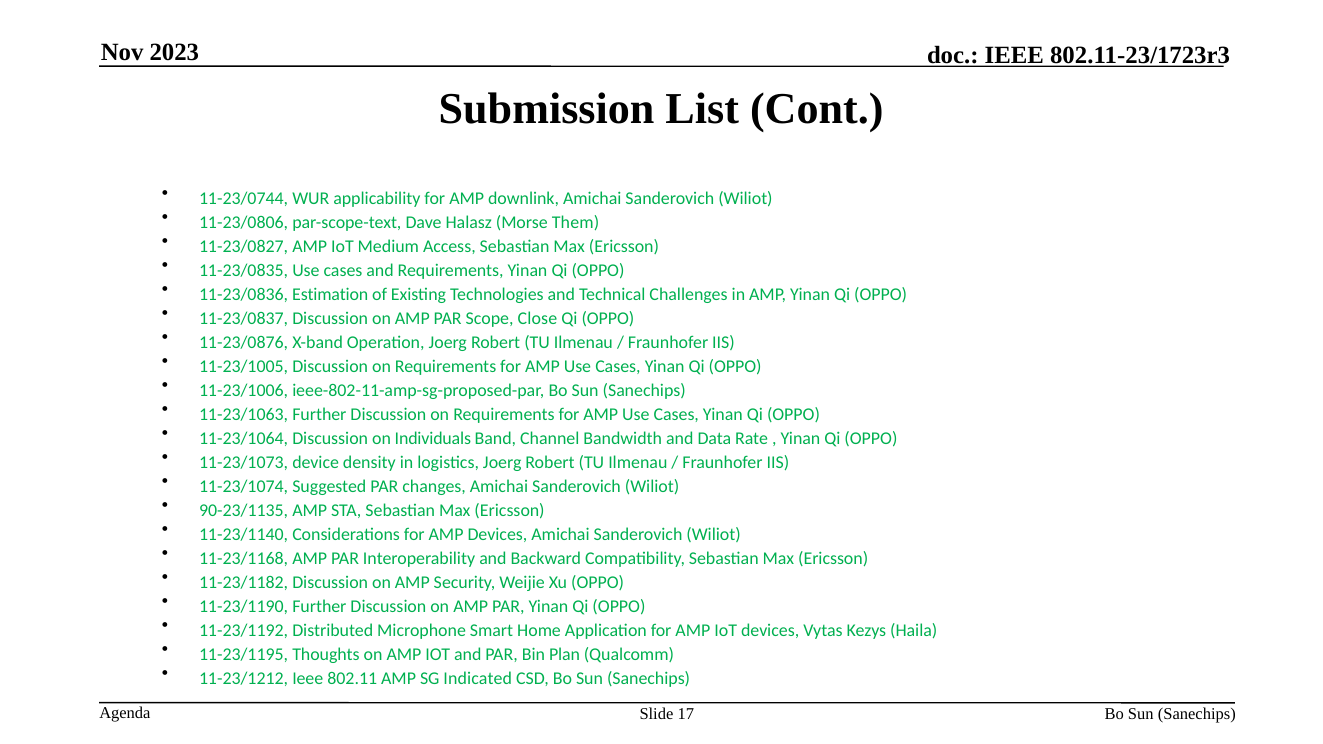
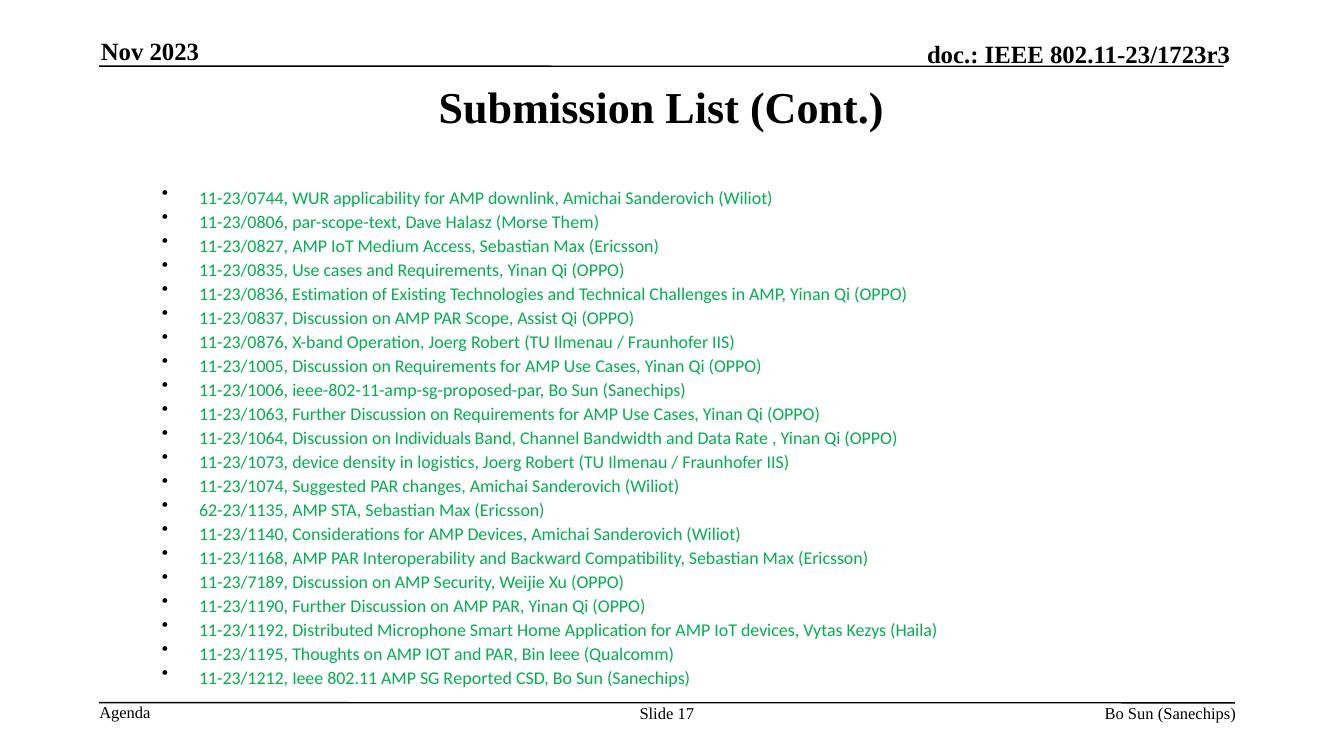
Close: Close -> Assist (538, 319)
90-23/1135: 90-23/1135 -> 62-23/1135 (244, 511)
11-23/1182: 11-23/1182 -> 11-23/7189 (244, 583)
Bin Plan: Plan -> Ieee (564, 655)
Indicated: Indicated -> Reported (478, 679)
